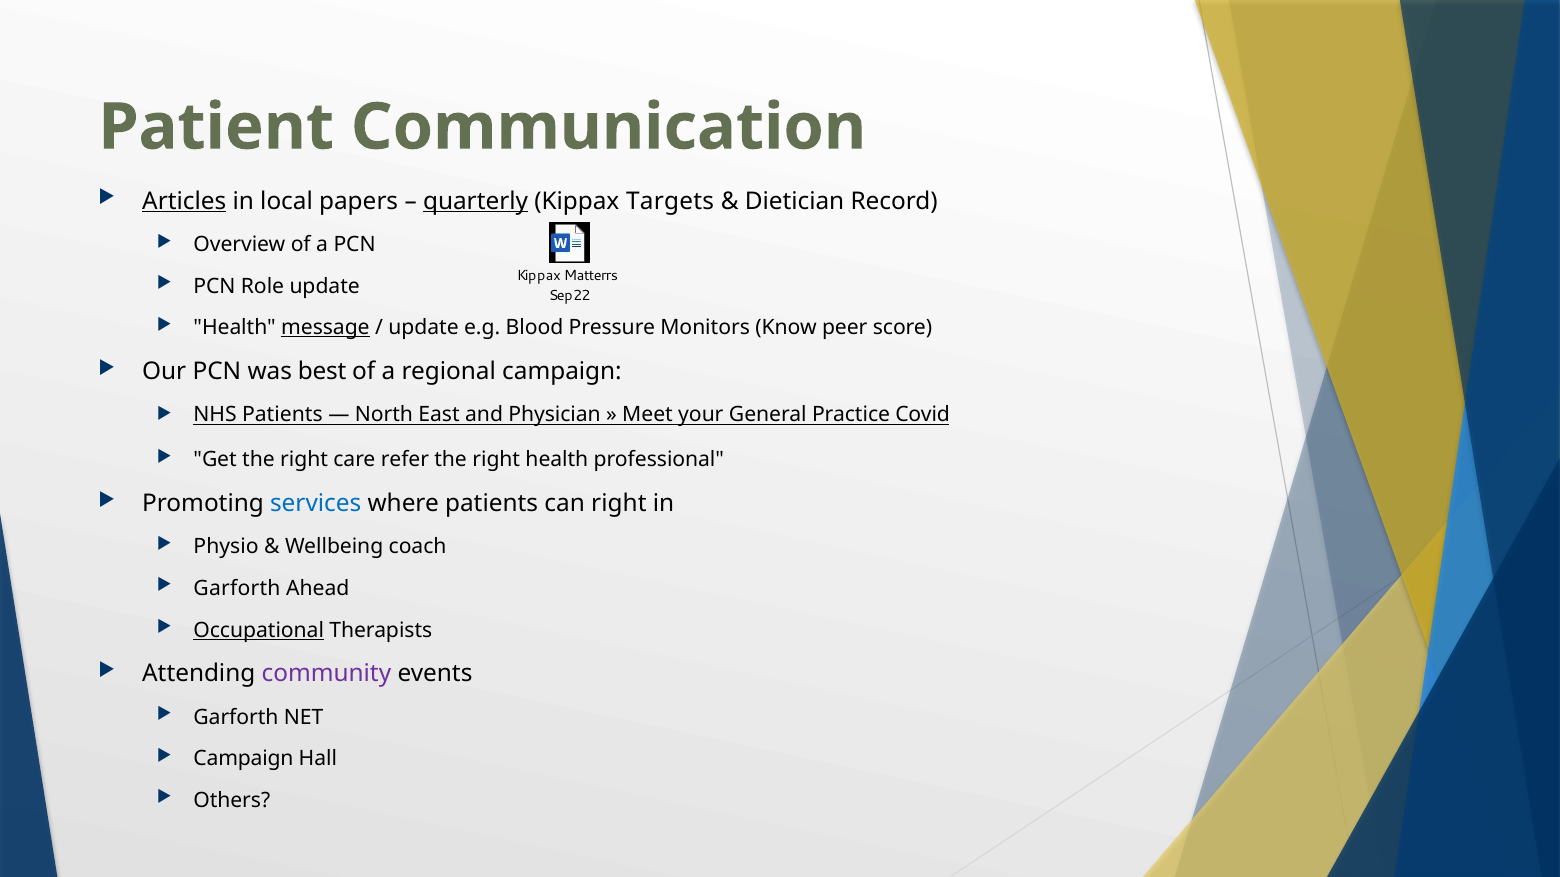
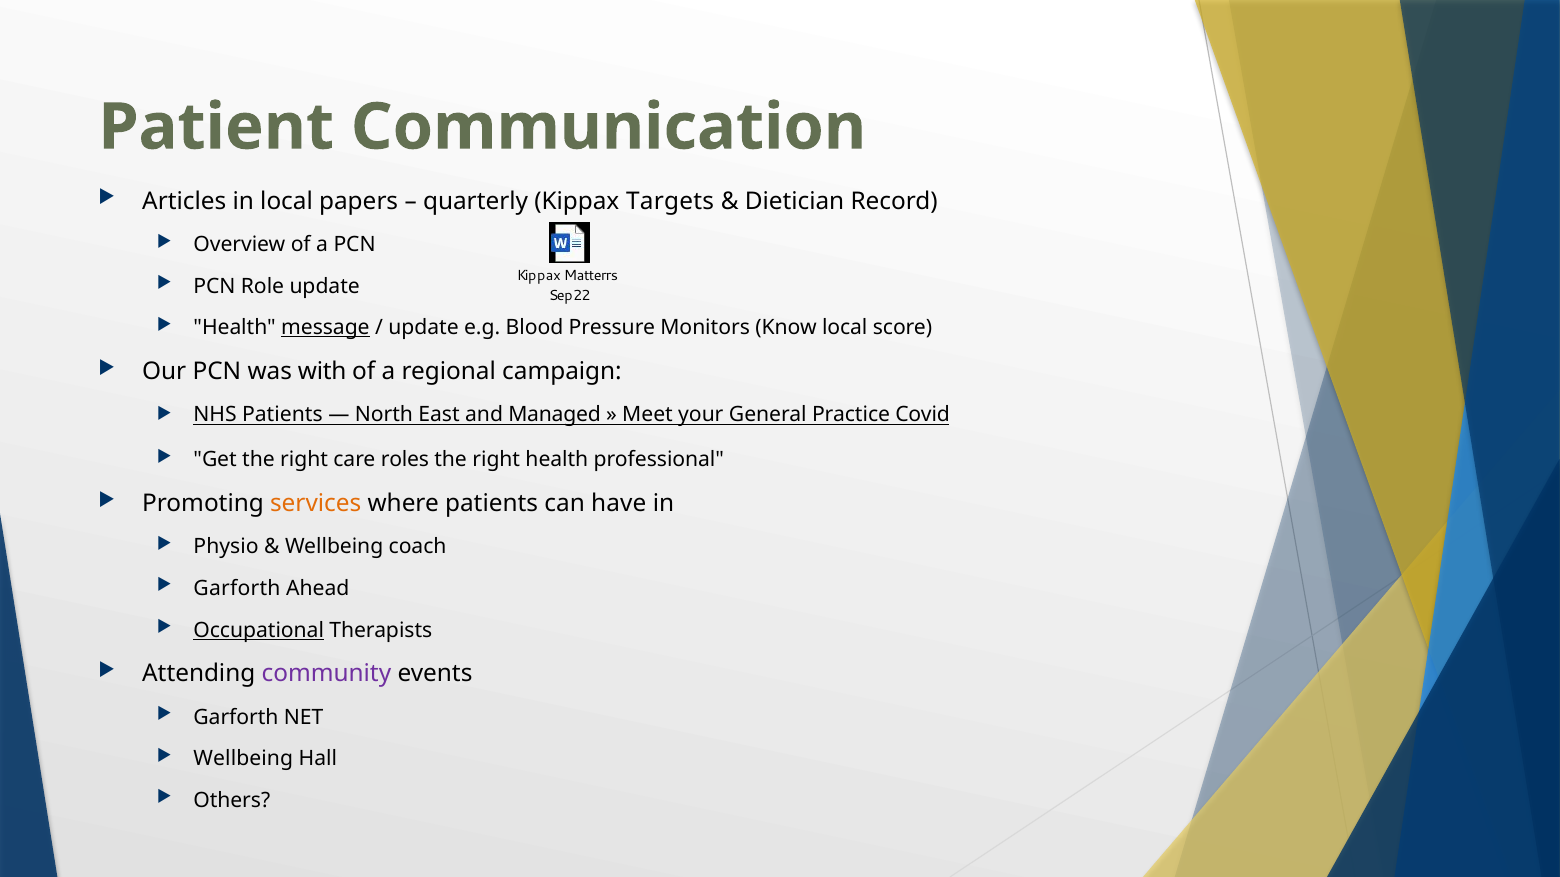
Articles underline: present -> none (184, 201)
quarterly underline: present -> none (476, 201)
Know peer: peer -> local (845, 328)
best: best -> with (322, 372)
Physician: Physician -> Managed (555, 415)
refer: refer -> roles (405, 460)
services colour: blue -> orange (316, 504)
can right: right -> have (619, 504)
Campaign: Campaign -> Wellbeing (243, 759)
